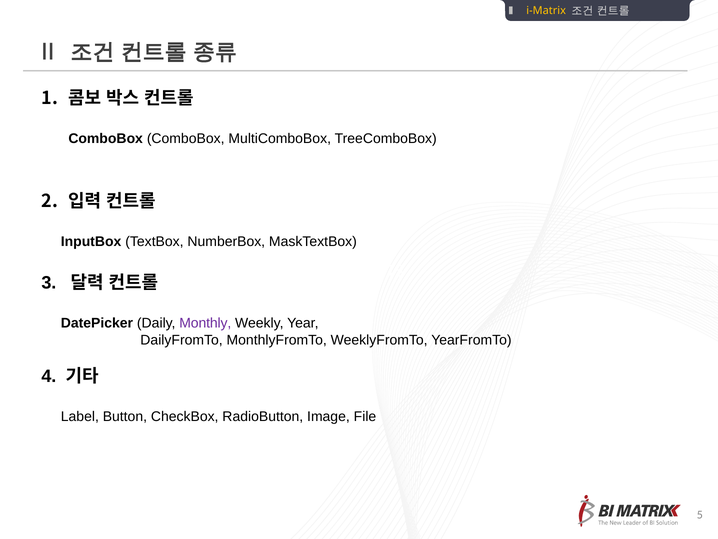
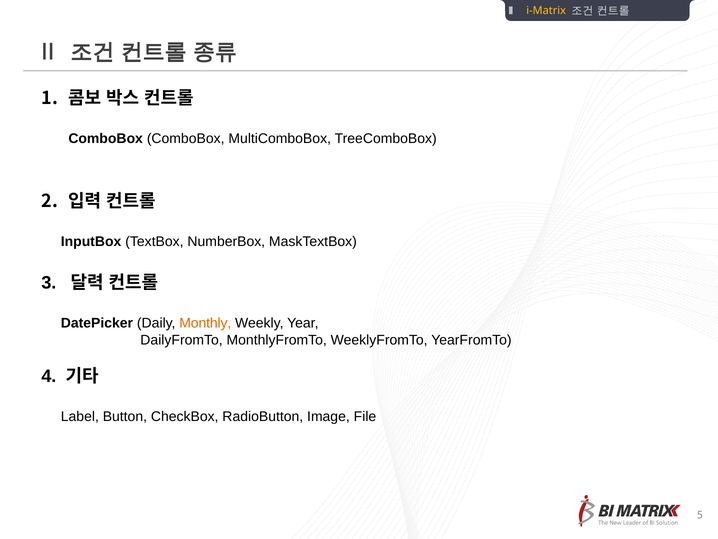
Monthly colour: purple -> orange (205, 323)
